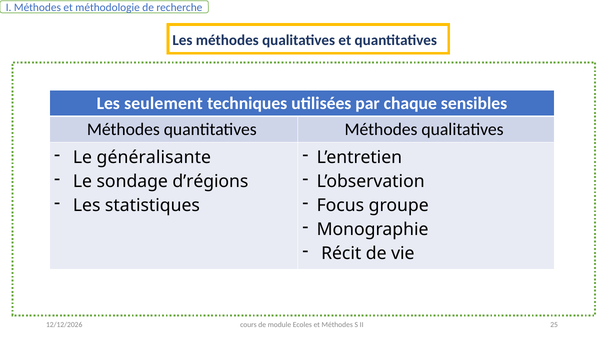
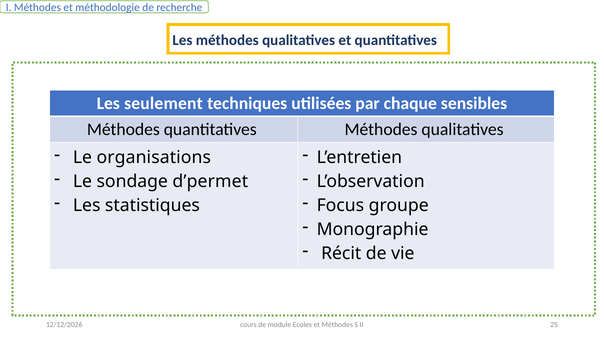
généralisante: généralisante -> organisations (154, 158)
d’régions: d’régions -> d’permet (210, 181)
